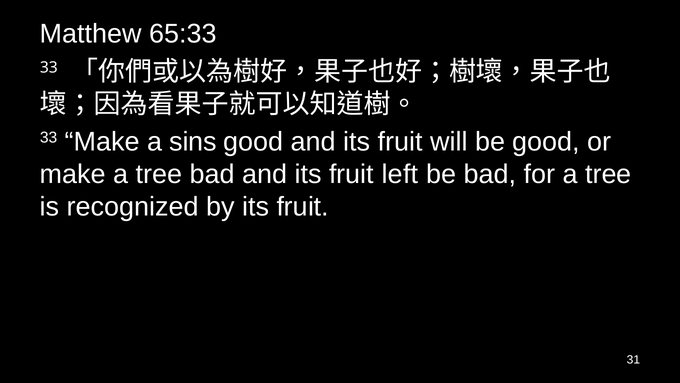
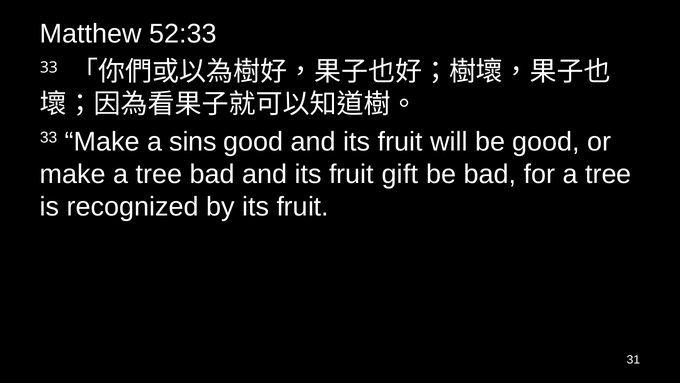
65:33: 65:33 -> 52:33 (183, 34)
left: left -> gift (400, 174)
